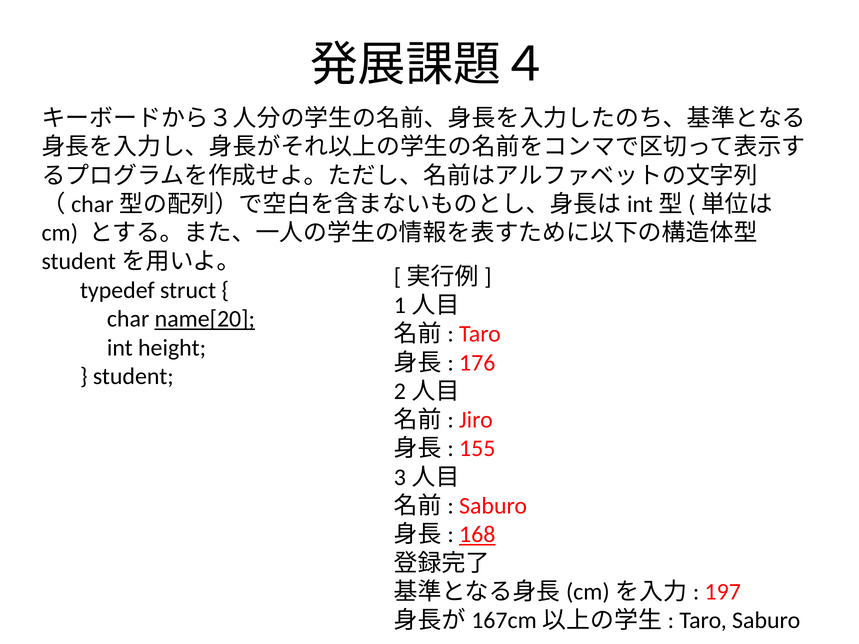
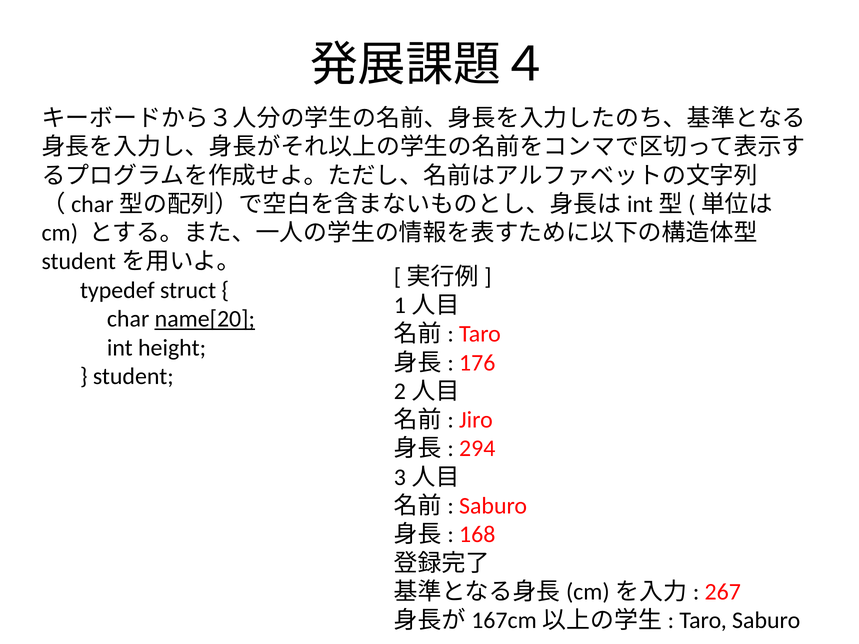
155: 155 -> 294 (477, 449)
168 underline: present -> none (477, 535)
197: 197 -> 267 (723, 592)
